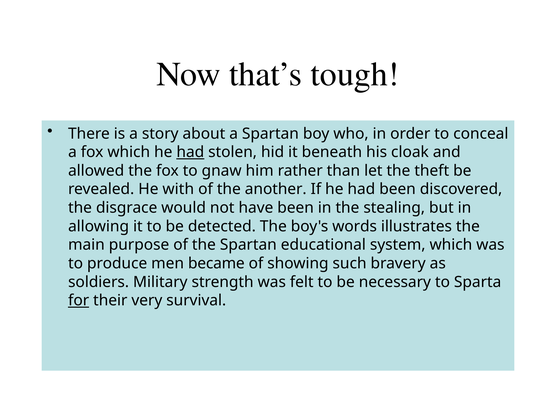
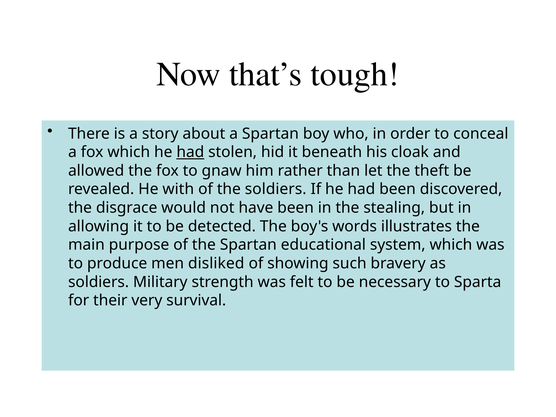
the another: another -> soldiers (276, 189)
became: became -> disliked (216, 263)
for underline: present -> none (79, 300)
